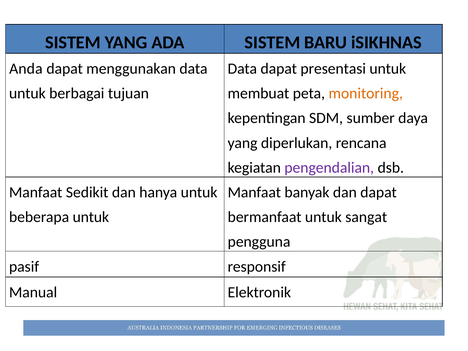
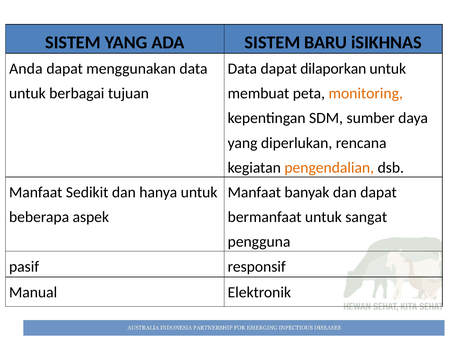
presentasi: presentasi -> dilaporkan (333, 69)
pengendalian colour: purple -> orange (329, 168)
beberapa untuk: untuk -> aspek (91, 217)
